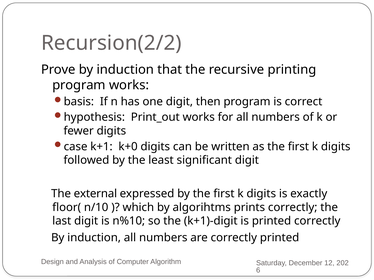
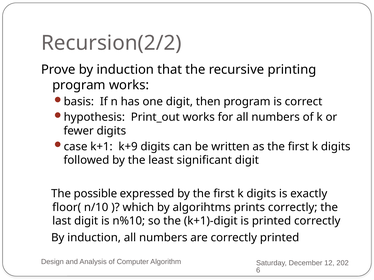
k+0: k+0 -> k+9 (128, 147)
external: external -> possible (95, 194)
